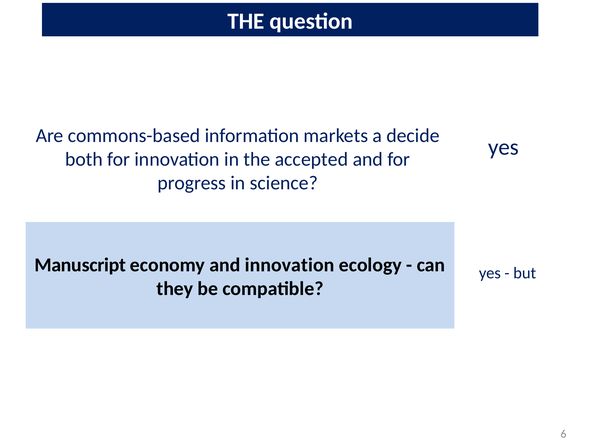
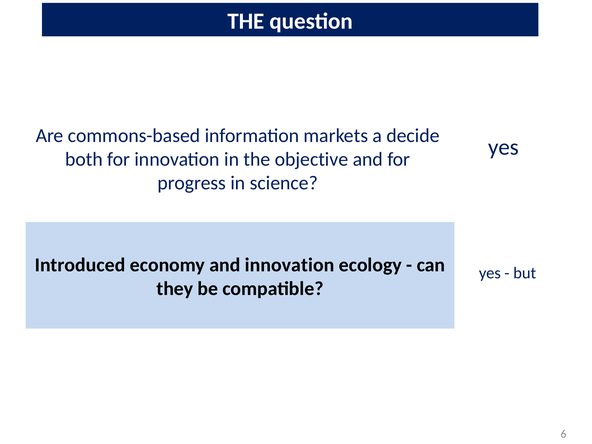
accepted: accepted -> objective (311, 159)
Manuscript: Manuscript -> Introduced (80, 265)
